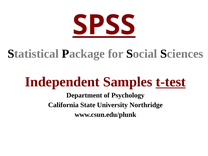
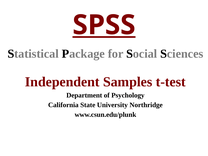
t-test underline: present -> none (171, 82)
